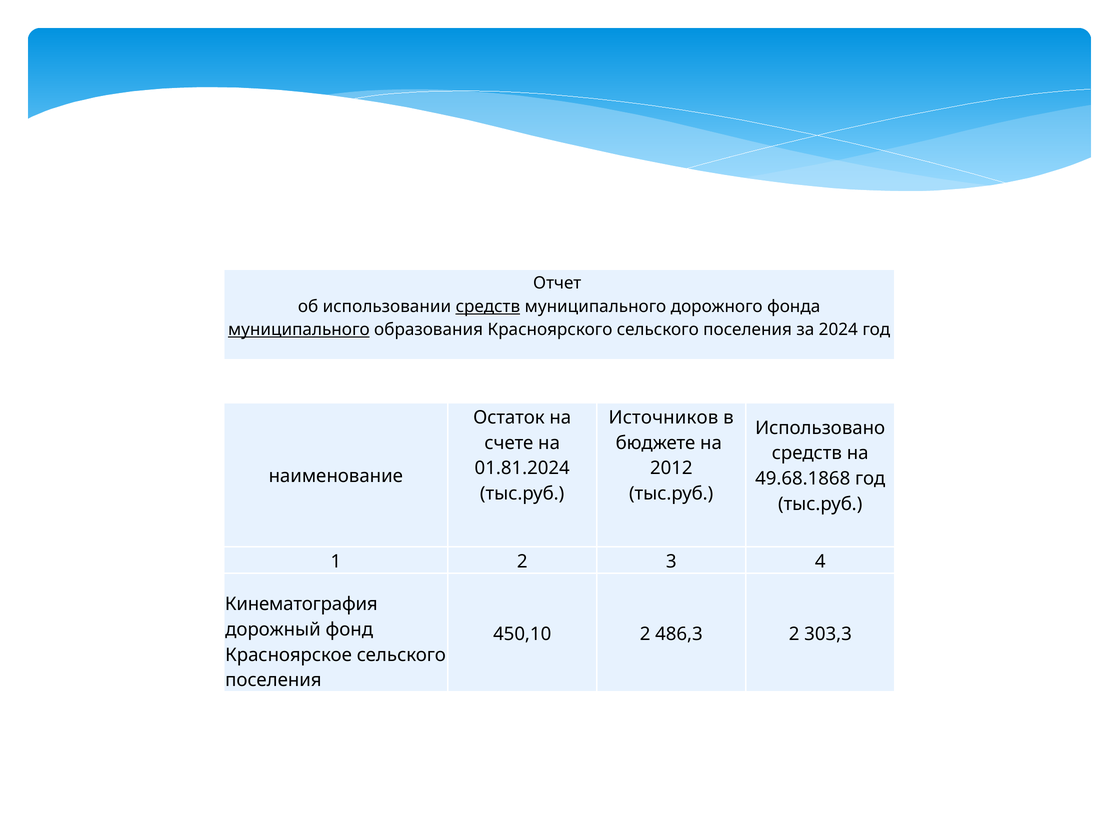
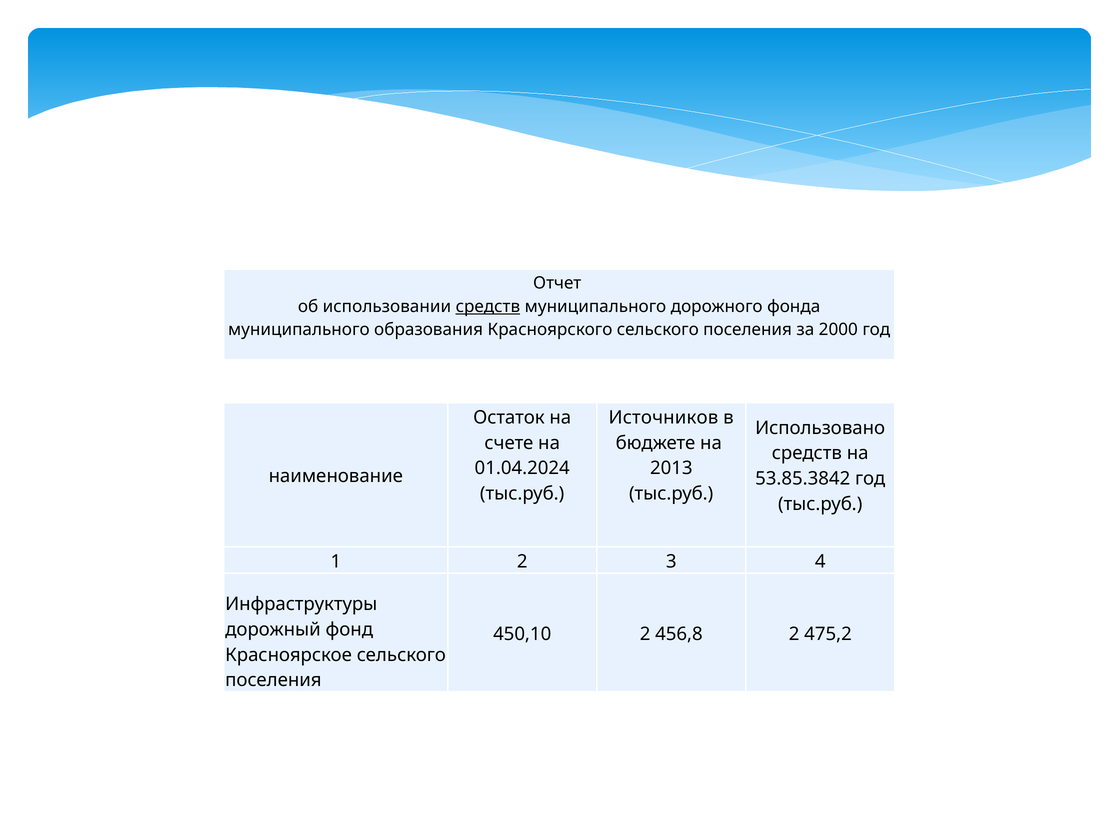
муниципального underline: present -> none (299, 330)
2024: 2024 -> 2000 (838, 330)
01.81.2024: 01.81.2024 -> 01.04.2024 (522, 469)
2012: 2012 -> 2013 (671, 469)
49.68.1868: 49.68.1868 -> 53.85.3842 (803, 479)
Кинематография: Кинематография -> Инфраструктуры (301, 605)
486,3: 486,3 -> 456,8 (679, 635)
303,3: 303,3 -> 475,2 (828, 635)
